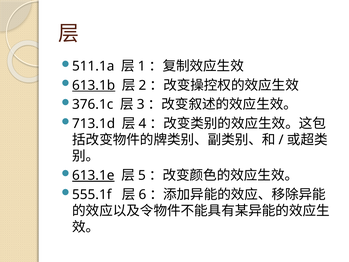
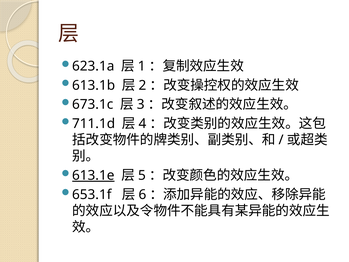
511.1a: 511.1a -> 623.1a (93, 66)
613.1b underline: present -> none (94, 85)
376.1c: 376.1c -> 673.1c (93, 104)
713.1d: 713.1d -> 711.1d (94, 124)
555.1f: 555.1f -> 653.1f (92, 194)
